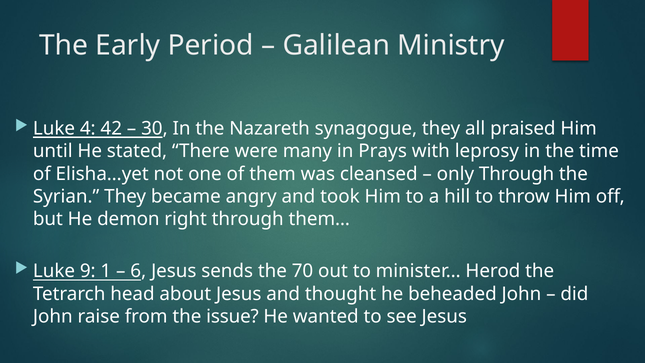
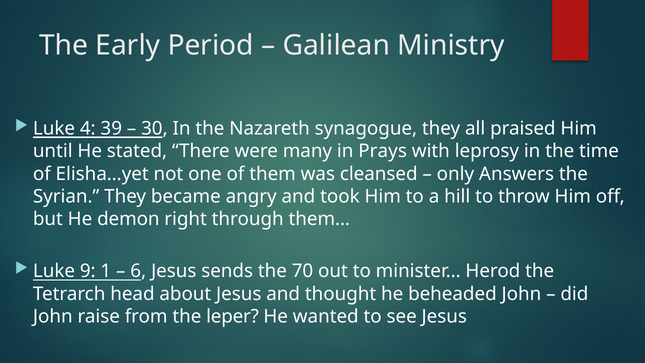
42: 42 -> 39 (111, 129)
only Through: Through -> Answers (517, 174)
issue: issue -> leper (233, 316)
